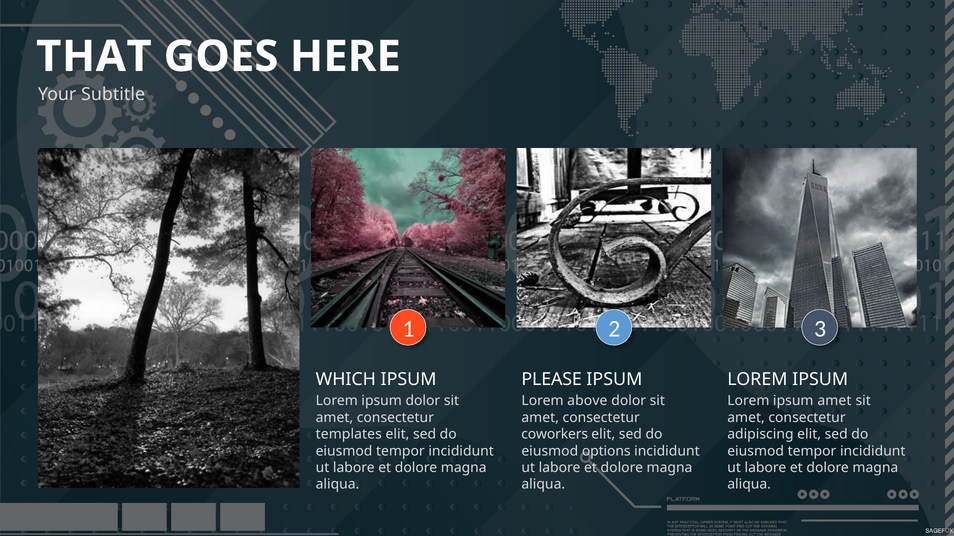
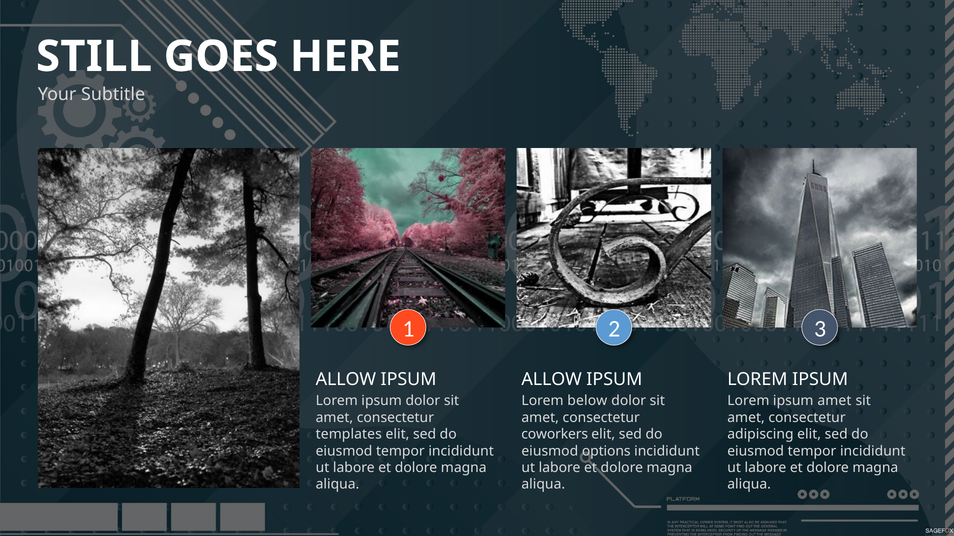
THAT: THAT -> STILL (94, 57)
WHICH: WHICH -> ALLOW (346, 380)
PLEASE: PLEASE -> ALLOW (552, 380)
above: above -> below (587, 401)
